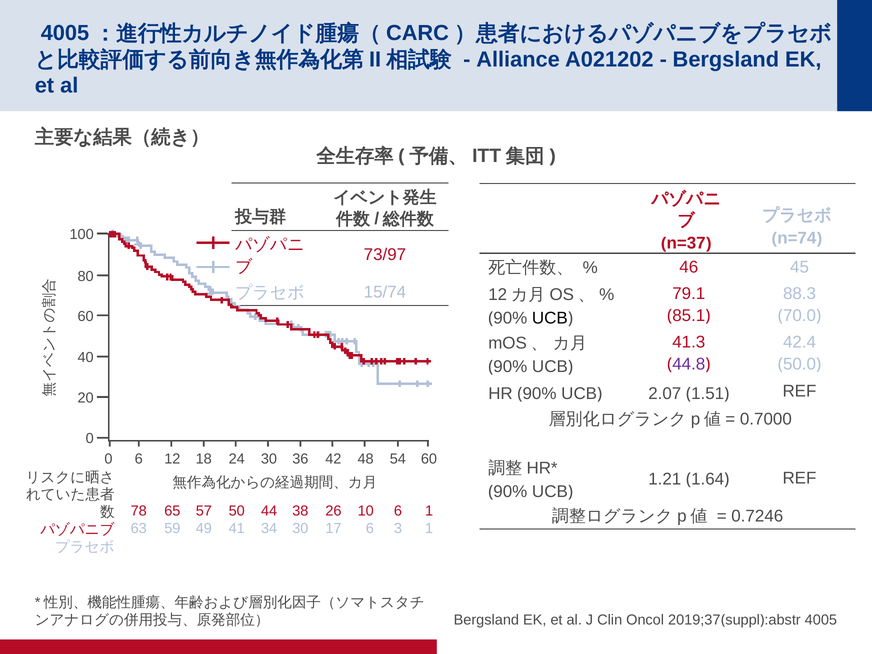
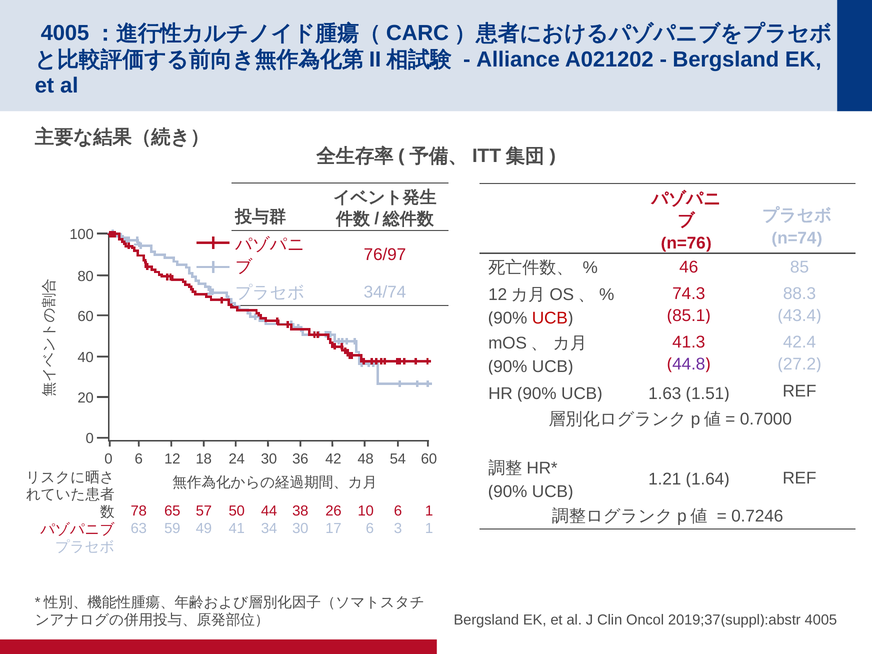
n=37: n=37 -> n=76 (686, 243)
73/97: 73/97 -> 76/97 (385, 255)
45: 45 -> 85 (800, 267)
79.1: 79.1 -> 74.3 (689, 294)
15/74: 15/74 -> 34/74 (385, 292)
70.0: 70.0 -> 43.4 (799, 316)
UCB colour: black -> red (550, 318)
50.0: 50.0 -> 27.2 (799, 364)
2.07: 2.07 -> 1.63 (665, 393)
